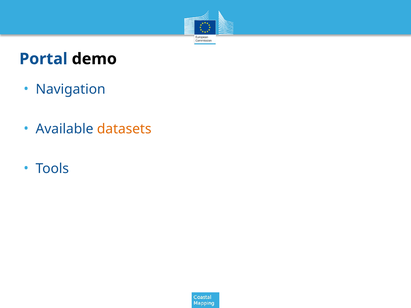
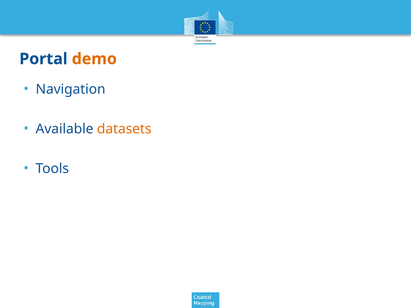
demo colour: black -> orange (94, 59)
